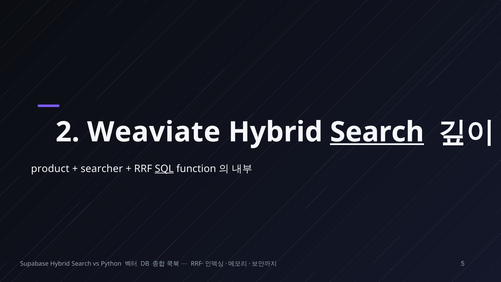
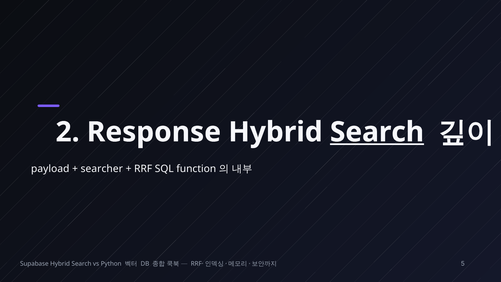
Weaviate: Weaviate -> Response (154, 132)
product: product -> payload (50, 169)
SQL underline: present -> none (164, 169)
